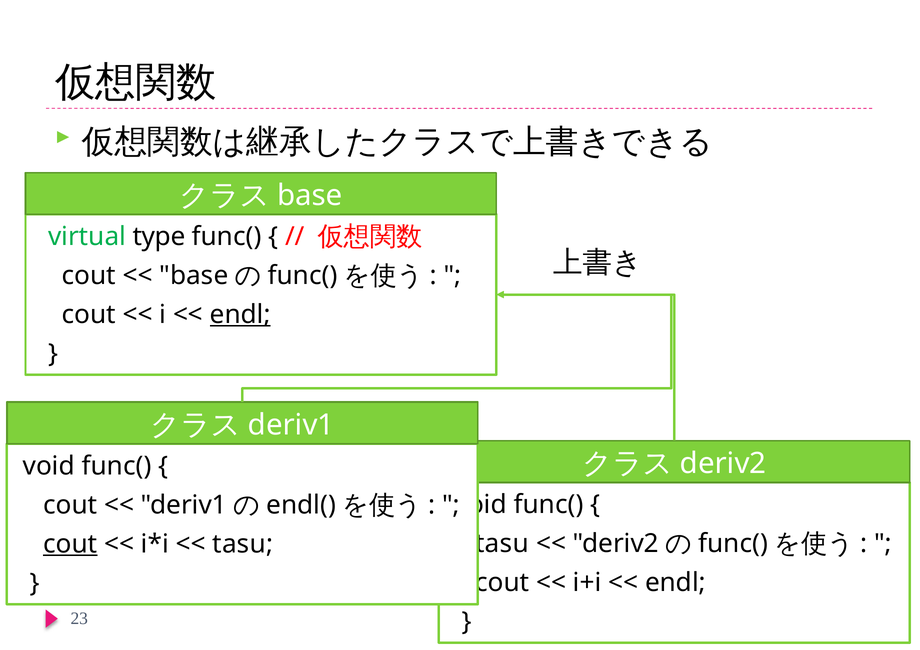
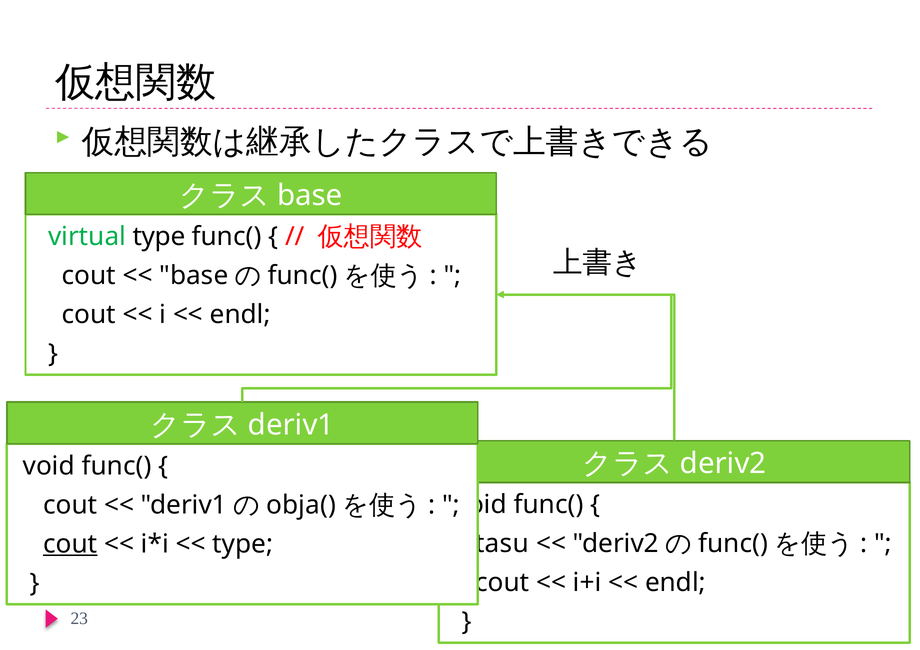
endl underline: present -> none (240, 315)
endl(: endl( -> obja( (301, 505)
tasu: tasu -> type (243, 544)
